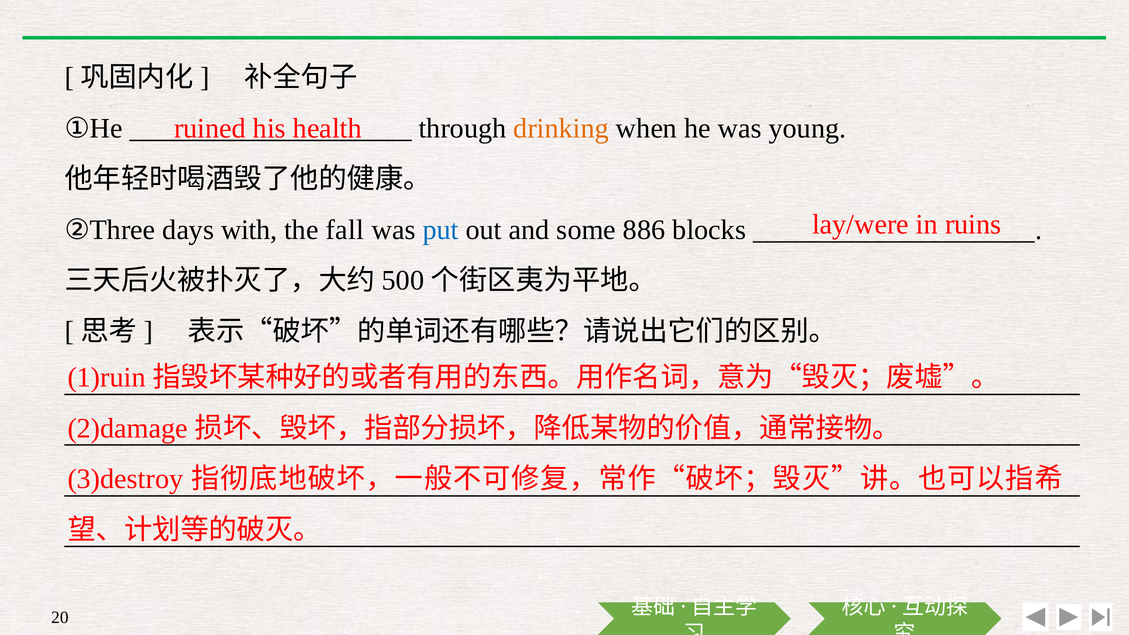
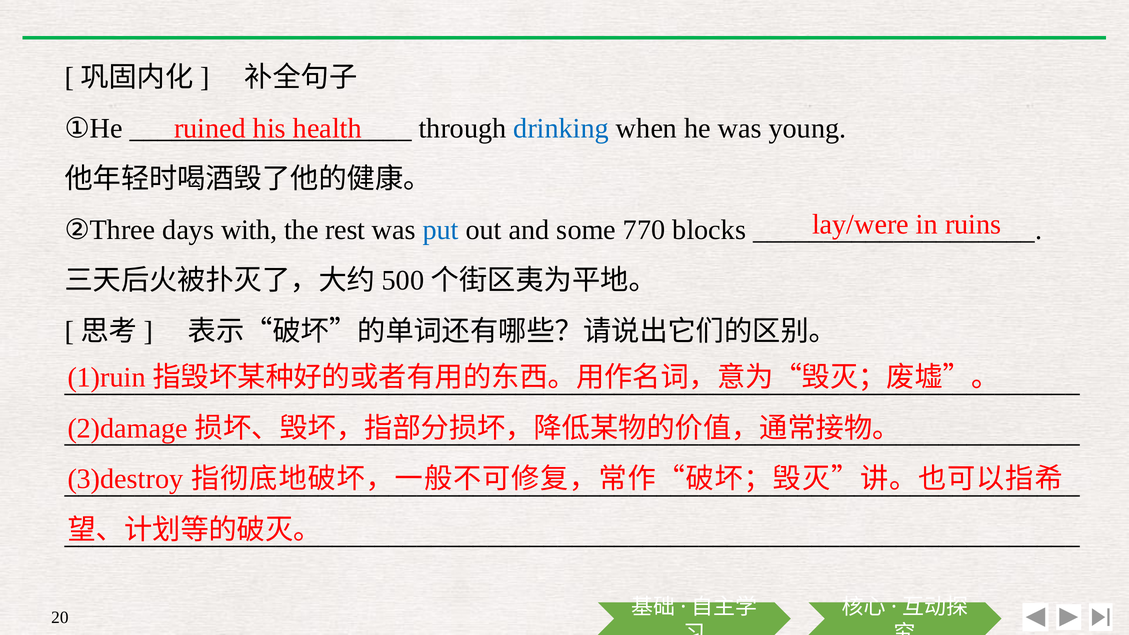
drinking colour: orange -> blue (561, 128)
fall: fall -> rest (345, 230)
886: 886 -> 770 (644, 230)
